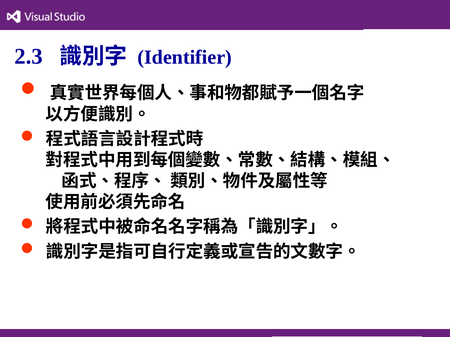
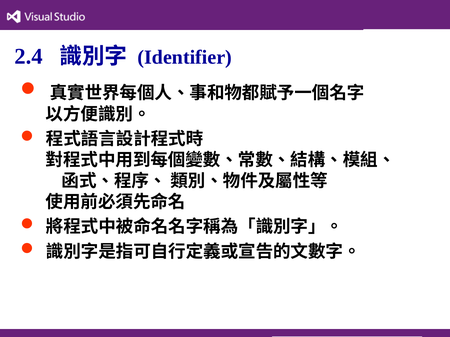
2.3: 2.3 -> 2.4 (29, 57)
